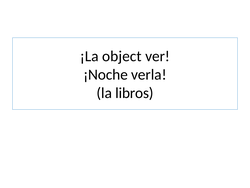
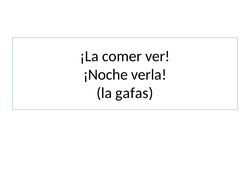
object: object -> comer (122, 56)
libros: libros -> gafas (134, 93)
